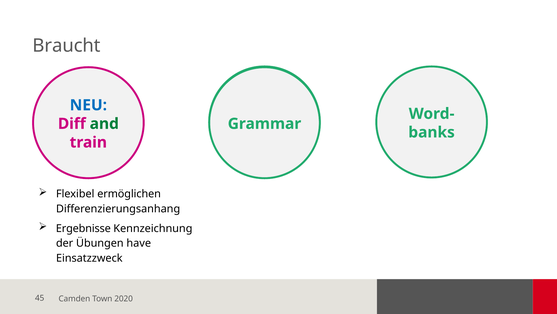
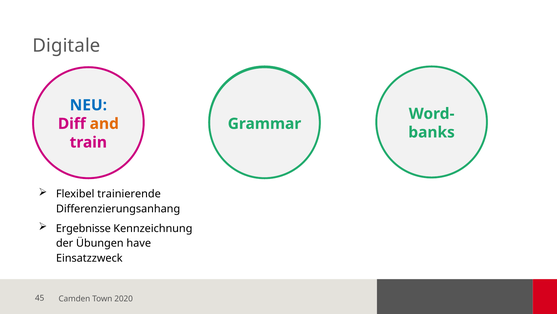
Braucht: Braucht -> Digitale (66, 46)
and colour: green -> orange (104, 124)
ermöglichen: ermöglichen -> trainierende (129, 194)
